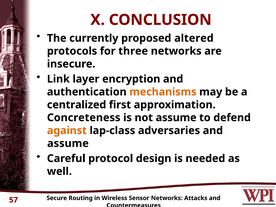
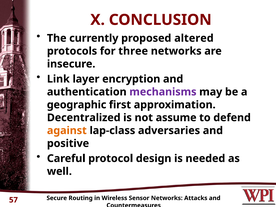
mechanisms colour: orange -> purple (163, 92)
centralized: centralized -> geographic (77, 105)
Concreteness: Concreteness -> Decentralized (84, 118)
assume: assume -> positive (68, 143)
